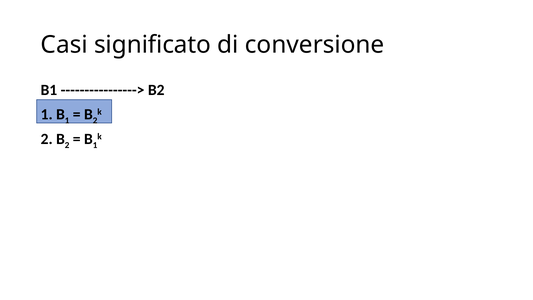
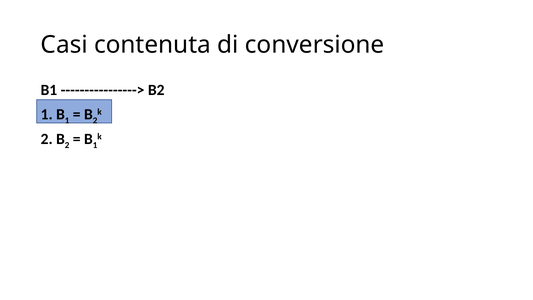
significato: significato -> contenuta (152, 45)
